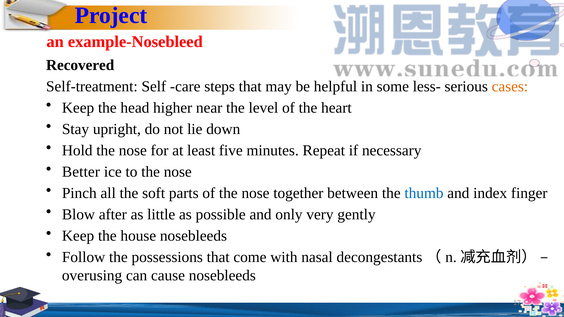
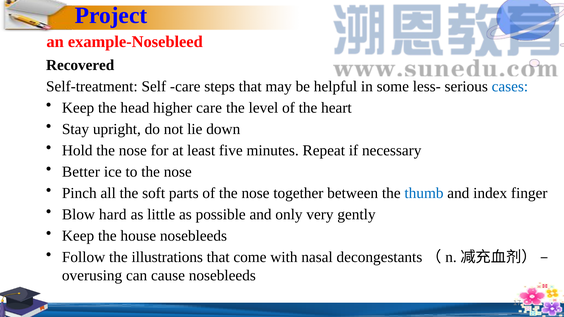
cases colour: orange -> blue (510, 86)
higher near: near -> care (209, 108)
after: after -> hard (113, 215)
possessions: possessions -> illustrations (167, 257)
